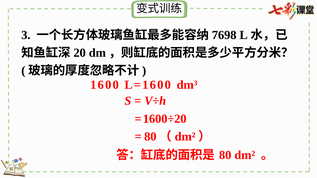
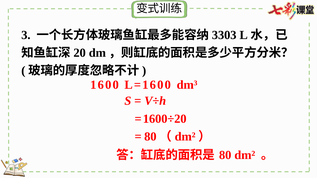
7698: 7698 -> 3303 (224, 35)
